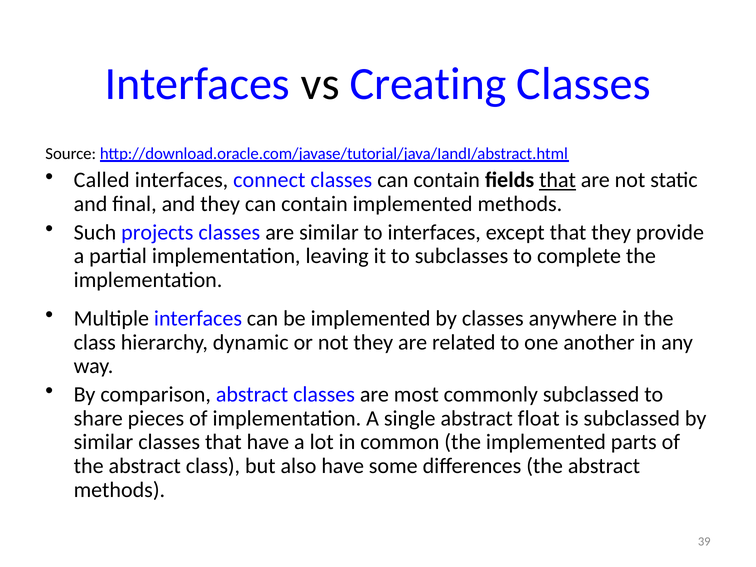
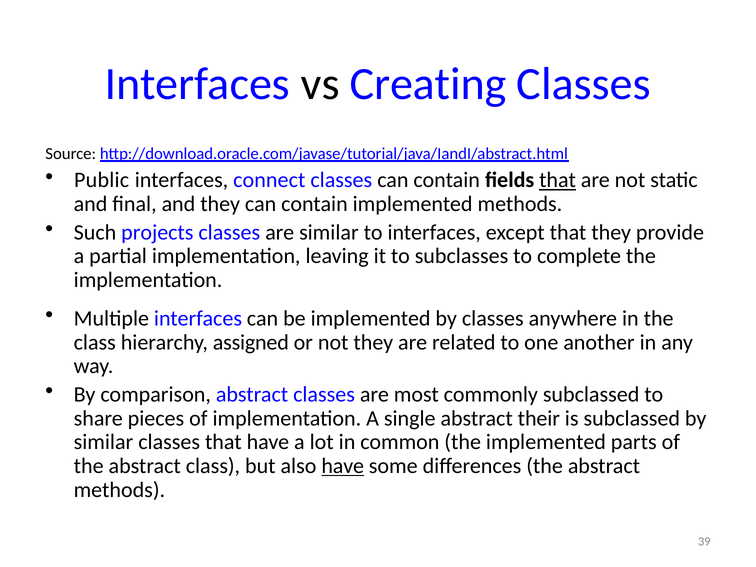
Called: Called -> Public (102, 180)
dynamic: dynamic -> assigned (251, 342)
float: float -> their (539, 418)
have underline: none -> present (343, 466)
